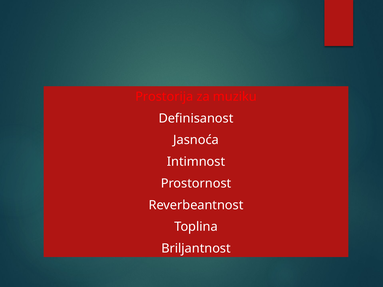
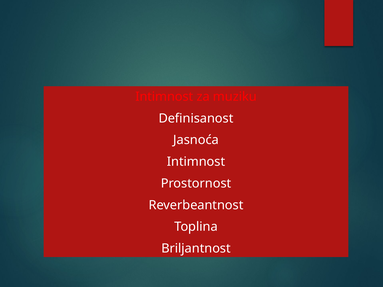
Prostorija: Prostorija -> Intimnost (164, 97)
